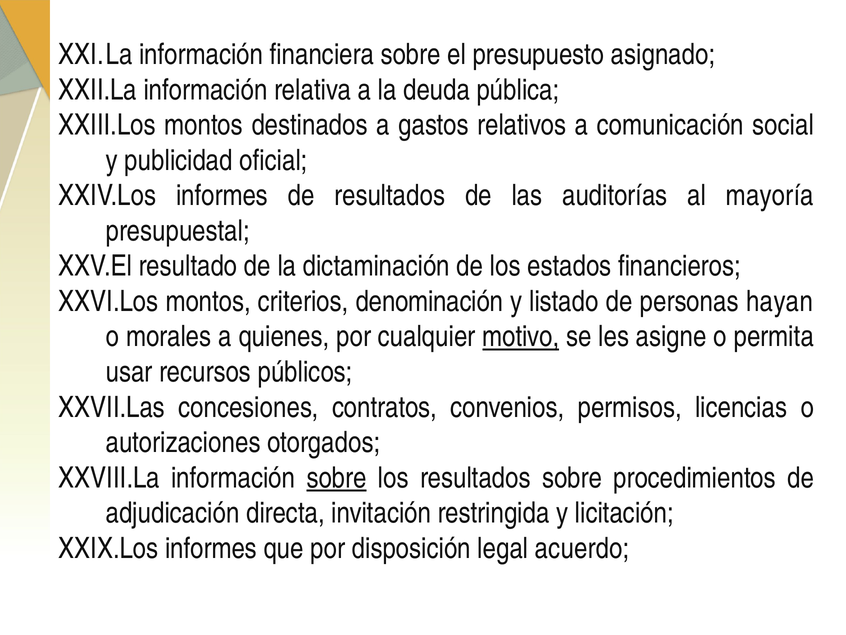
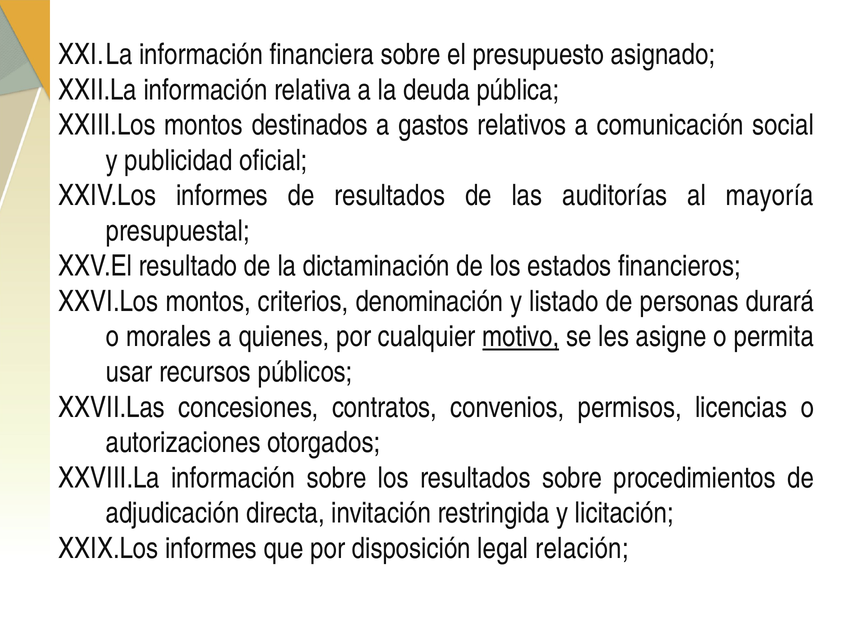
hayan: hayan -> durará (780, 301)
sobre underline: present -> none (337, 477)
acuerdo: acuerdo -> relación (582, 548)
